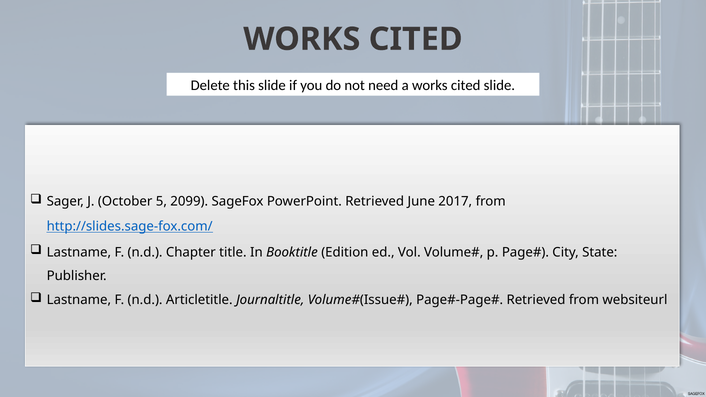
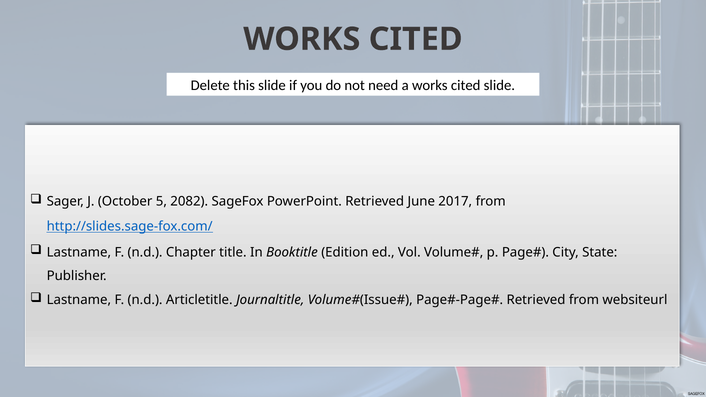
2099: 2099 -> 2082 (189, 201)
